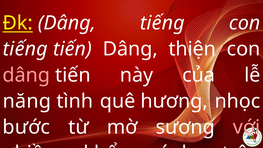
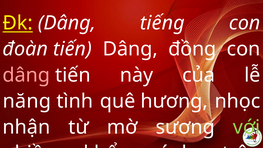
tiếng: tiếng -> đoàn (25, 49)
thiện: thiện -> đồng (192, 49)
bước: bước -> nhận (26, 127)
với colour: pink -> light green (247, 127)
